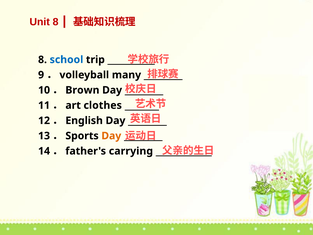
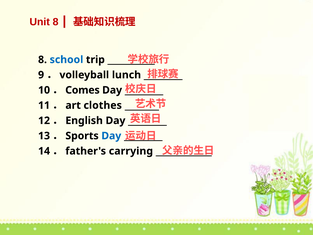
many: many -> lunch (126, 75)
Brown: Brown -> Comes (82, 90)
Day colour: orange -> blue (111, 136)
